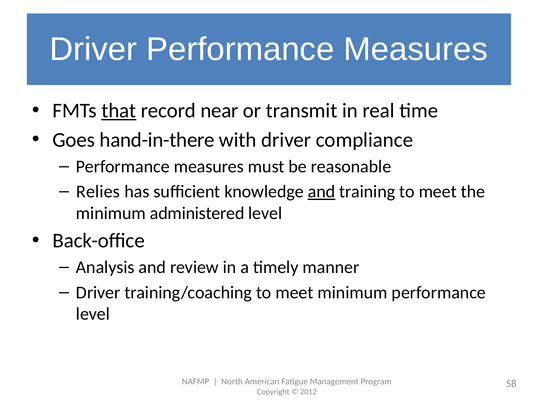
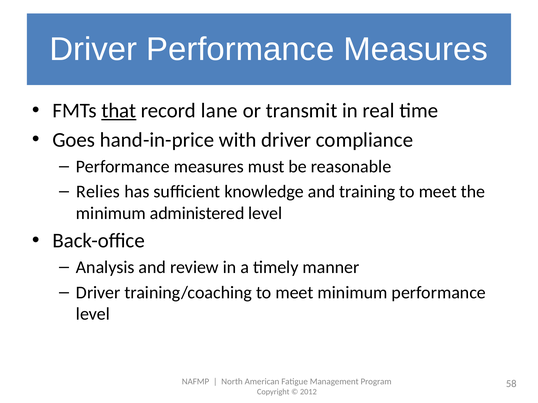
near: near -> lane (219, 111)
hand-in-there: hand-in-there -> hand-in-price (157, 140)
and underline: present -> none (322, 192)
